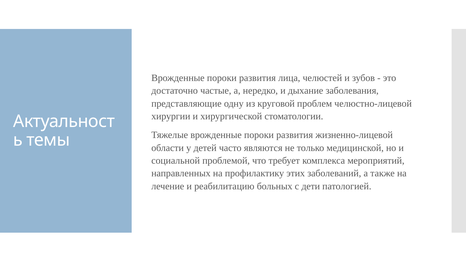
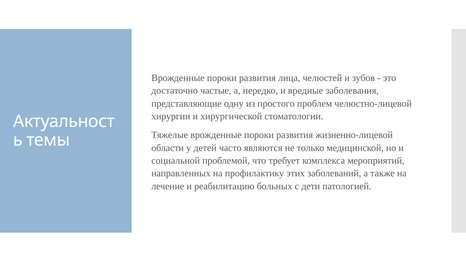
дыхание: дыхание -> вредные (306, 91)
круговой: круговой -> простого (276, 104)
